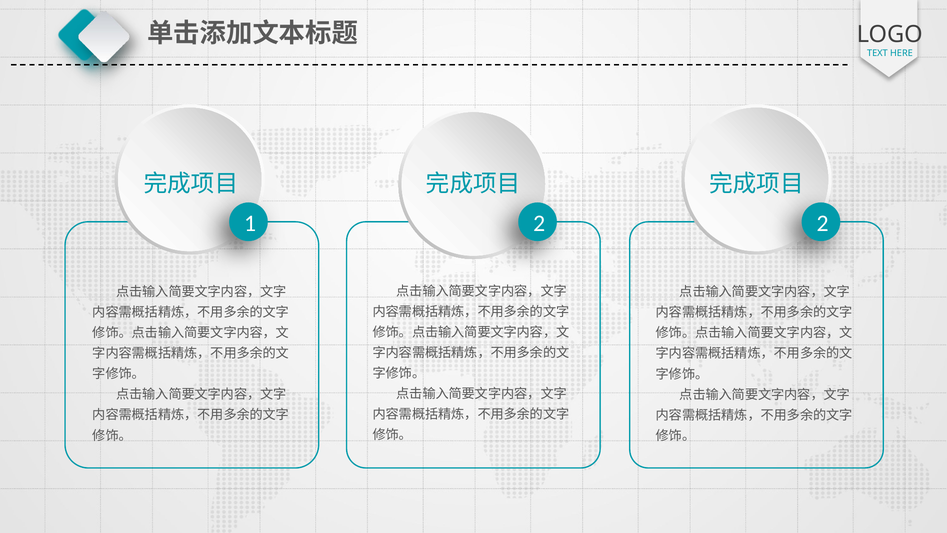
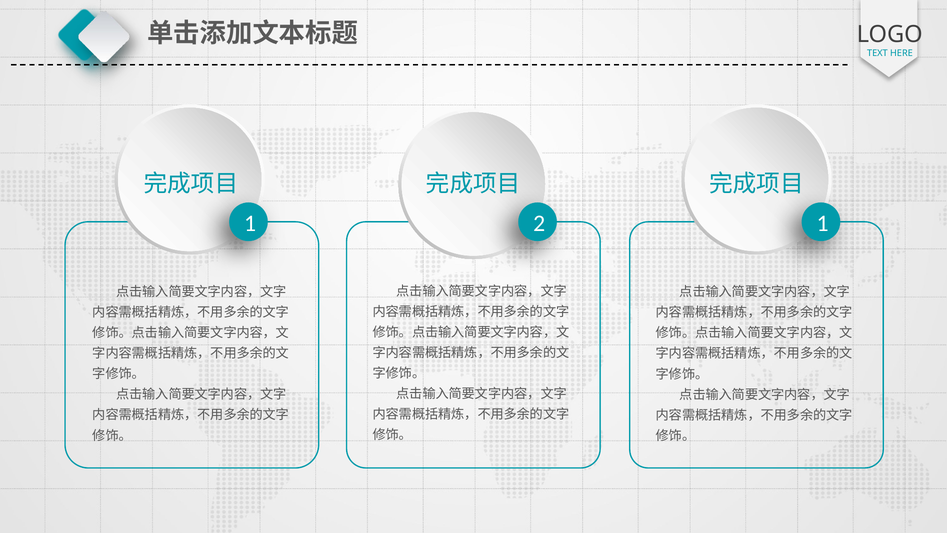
2 2: 2 -> 1 (823, 223)
